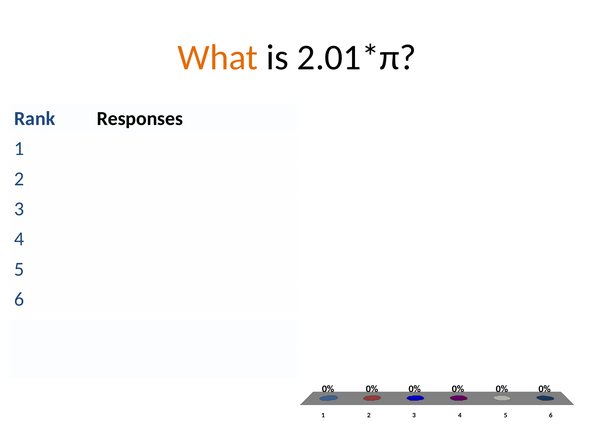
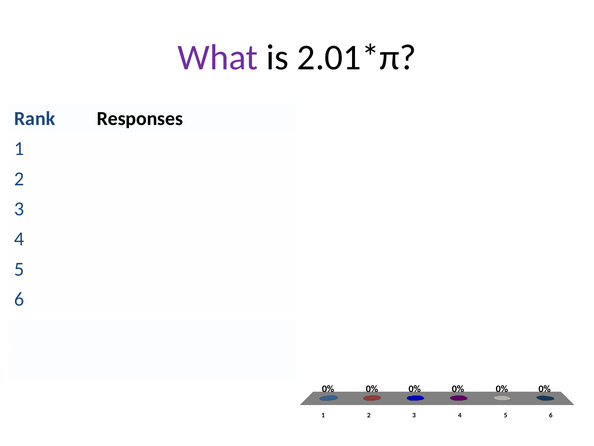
What colour: orange -> purple (218, 58)
